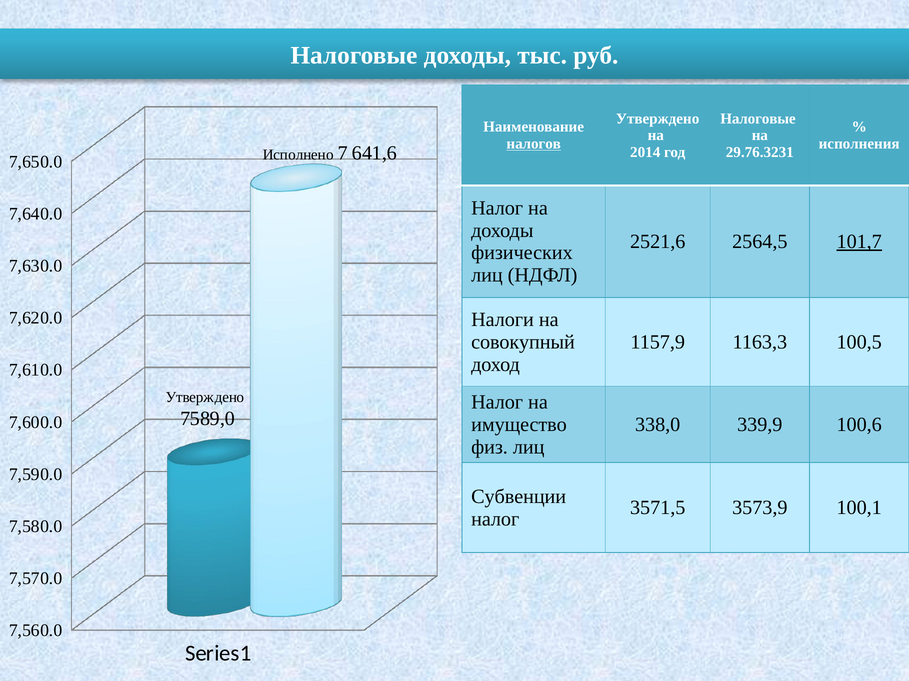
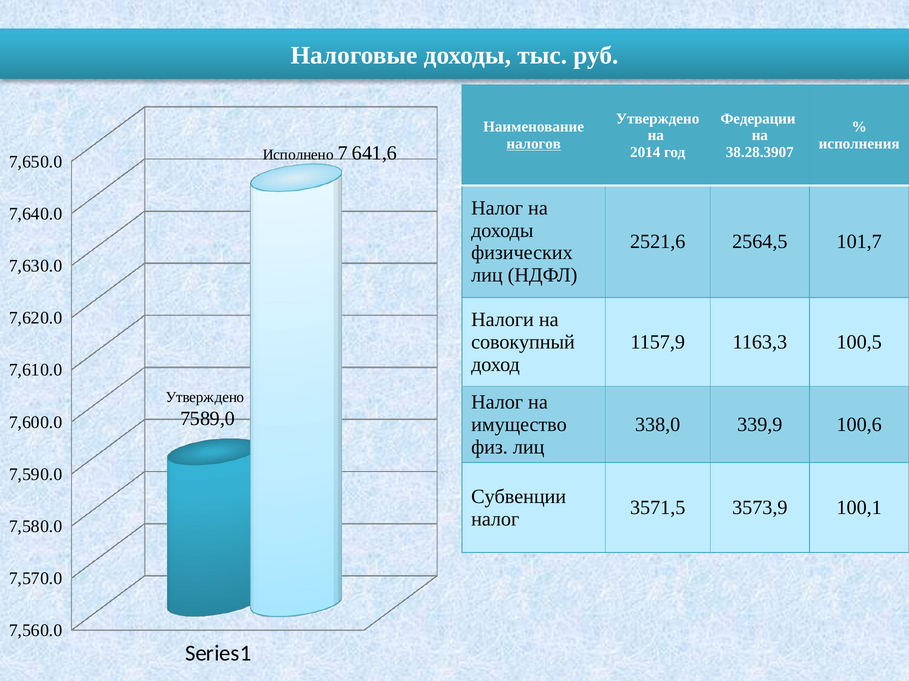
Налоговые: Налоговые -> Федерации (758, 119)
29.76.3231: 29.76.3231 -> 38.28.3907 (760, 152)
101,7 underline: present -> none (859, 242)
